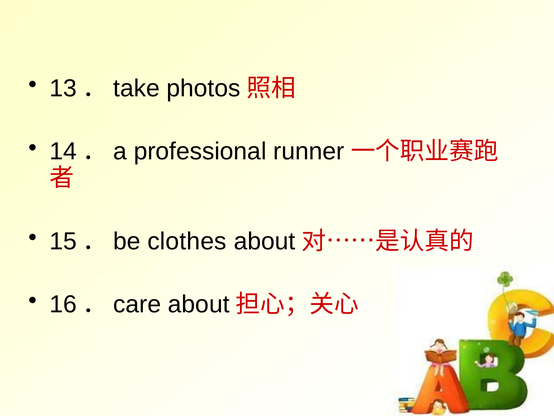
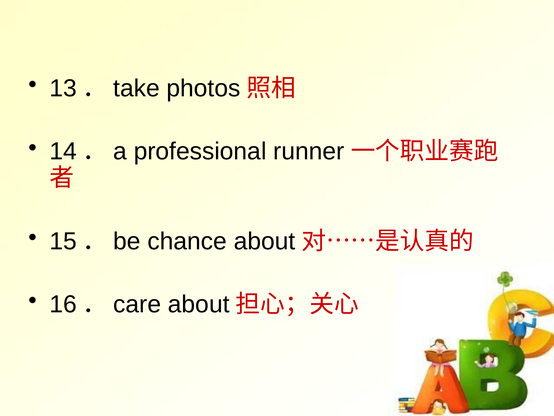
clothes: clothes -> chance (187, 241)
